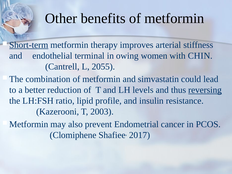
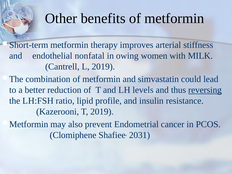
Short-term underline: present -> none (29, 45)
terminal: terminal -> nonfatal (90, 56)
CHIN: CHIN -> MILK (200, 56)
L 2055: 2055 -> 2019 (103, 67)
T 2003: 2003 -> 2019 (102, 112)
2017: 2017 -> 2031 (140, 135)
